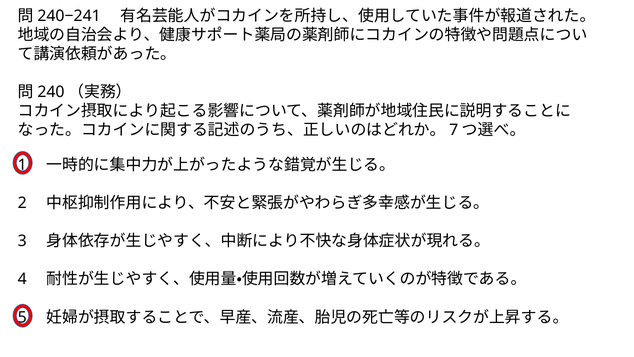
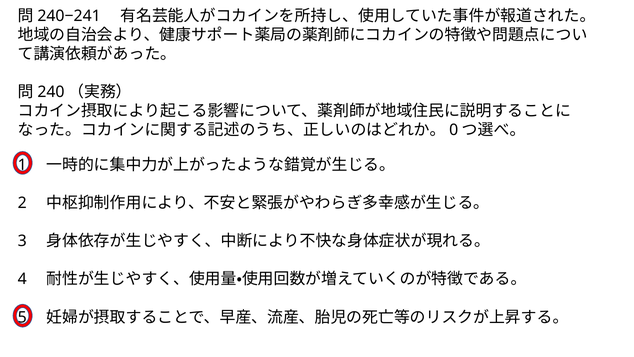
7: 7 -> 0 (454, 130)
